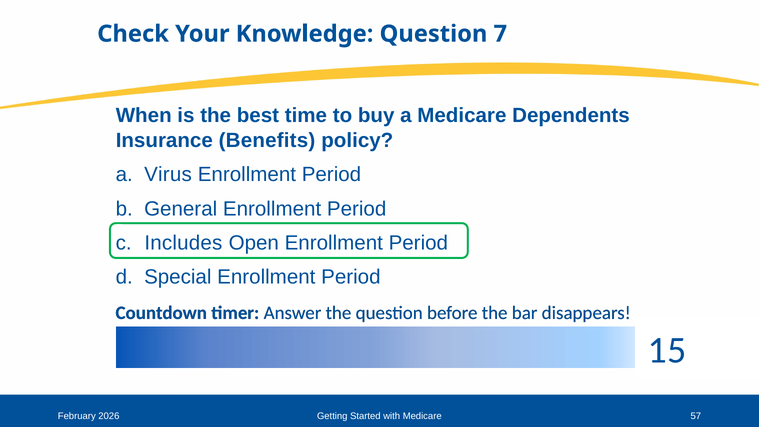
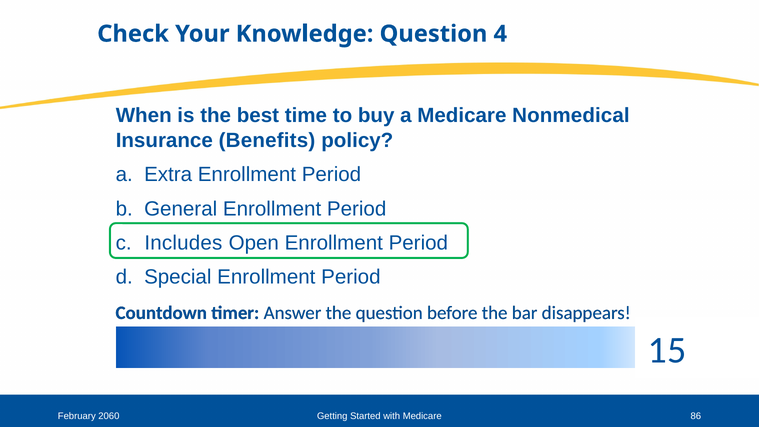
7: 7 -> 4 (500, 34)
Dependents: Dependents -> Nonmedical (571, 116)
Virus: Virus -> Extra (168, 175)
2026: 2026 -> 2060 (109, 416)
57: 57 -> 86 (696, 416)
